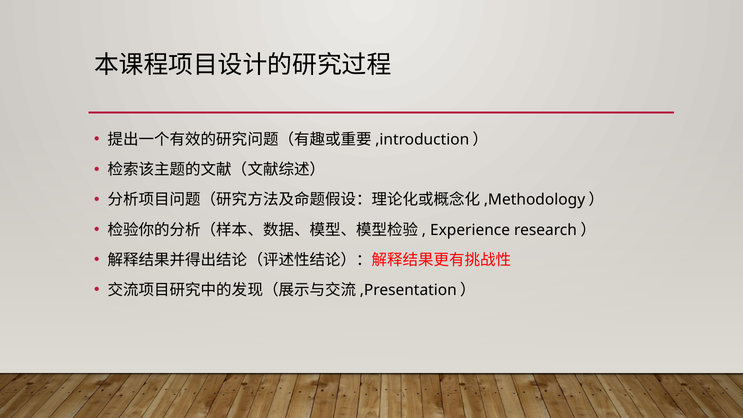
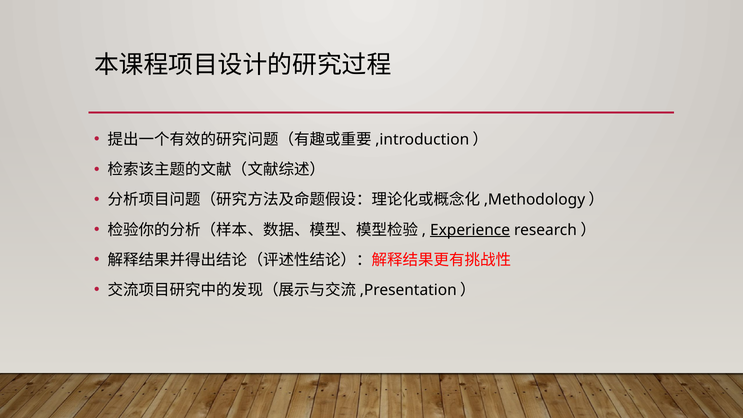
Experience underline: none -> present (470, 230)
